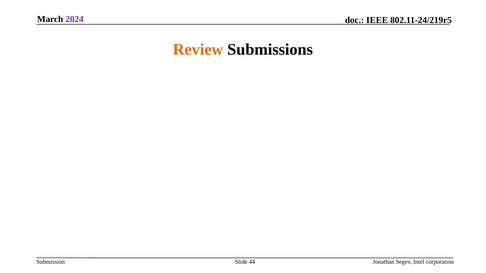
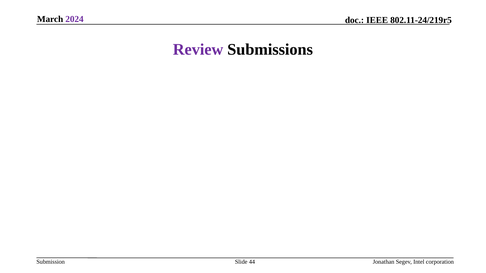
Review colour: orange -> purple (198, 50)
